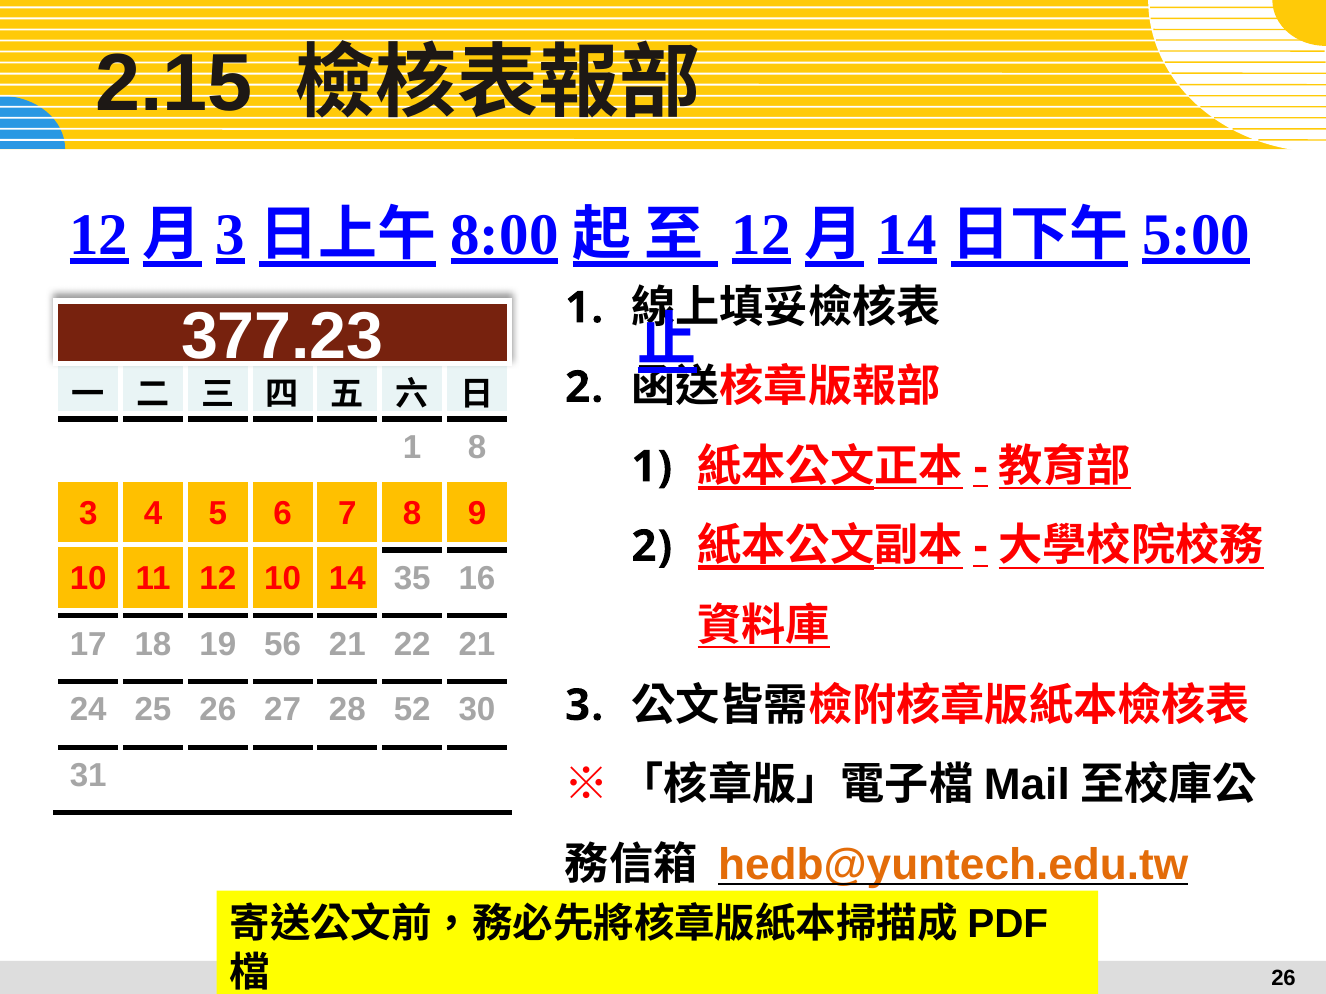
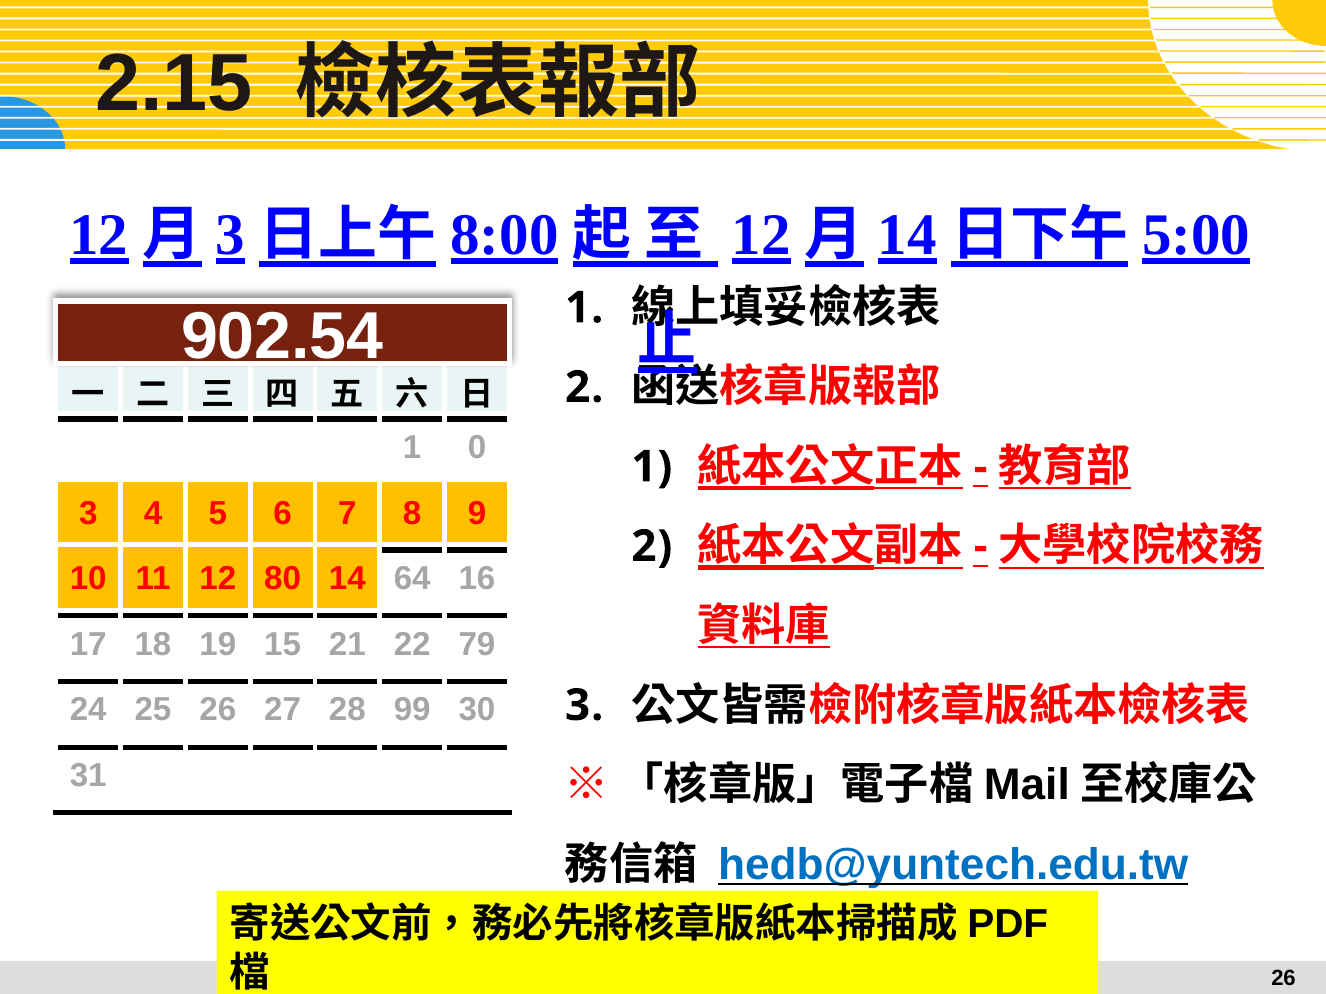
377.23: 377.23 -> 902.54 (282, 337)
1 8: 8 -> 0 (477, 448)
12 10: 10 -> 80 (283, 579)
35: 35 -> 64 (412, 579)
56: 56 -> 15 (283, 645)
22 21: 21 -> 79 (477, 645)
52: 52 -> 99 (412, 710)
hedb@yuntech.edu.tw colour: orange -> blue (953, 865)
